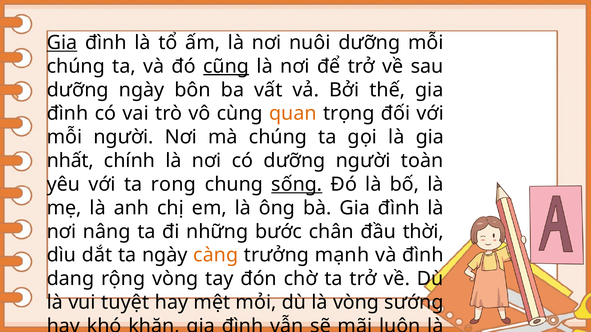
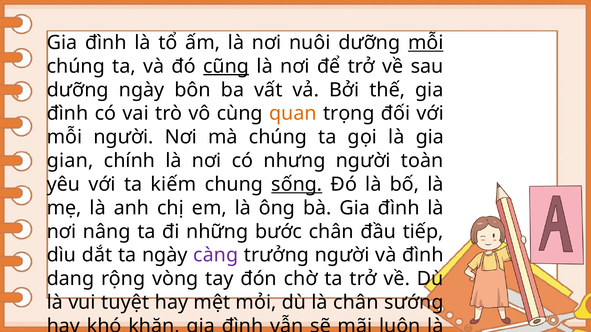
Gia underline: present -> none (62, 43)
mỗi underline: none -> present (426, 43)
nhất: nhất -> gian (70, 161)
có dưỡng: dưỡng -> nhưng (295, 161)
rong: rong -> kiếm (173, 185)
thời: thời -> tiếp (423, 232)
càng colour: orange -> purple (216, 256)
trưởng mạnh: mạnh -> người (342, 256)
là vòng: vòng -> chân (356, 303)
